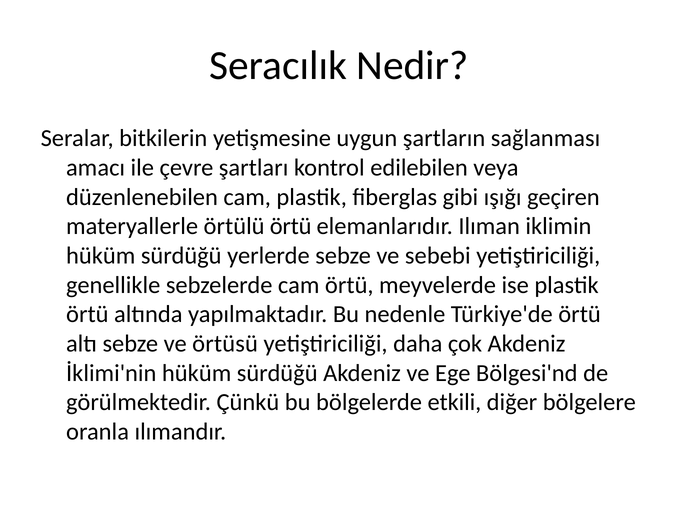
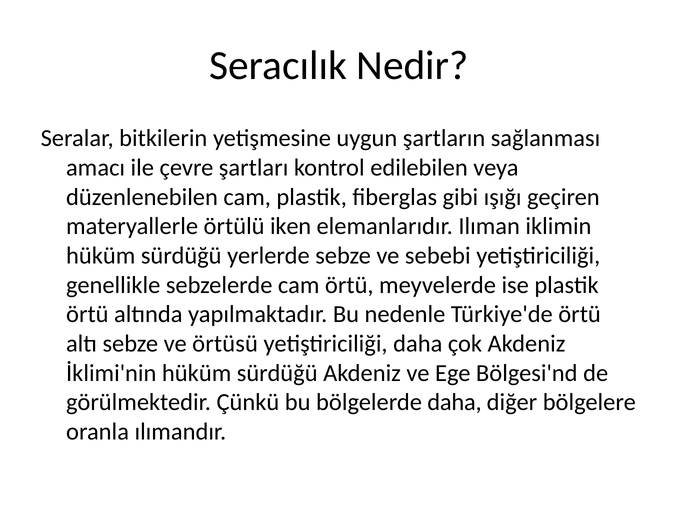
örtülü örtü: örtü -> iken (291, 227)
bölgelerde etkili: etkili -> daha (454, 403)
